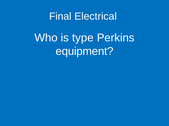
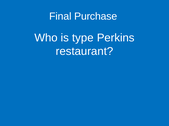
Electrical: Electrical -> Purchase (96, 16)
equipment: equipment -> restaurant (84, 51)
